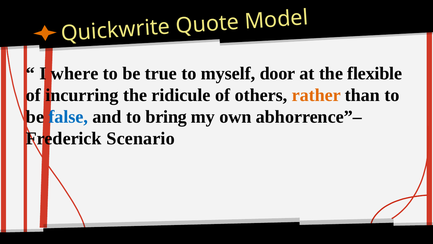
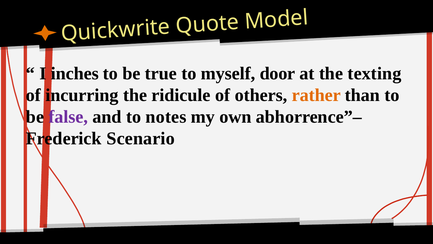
where: where -> inches (75, 73)
flexible: flexible -> texting (374, 73)
false colour: blue -> purple (68, 117)
bring: bring -> notes (166, 117)
